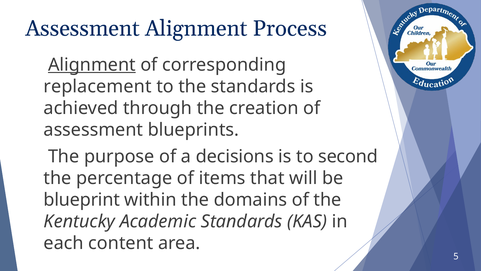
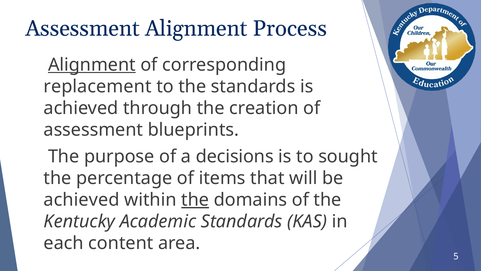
second: second -> sought (348, 156)
blueprint: blueprint -> achieved (82, 200)
the underline: none -> present (195, 200)
